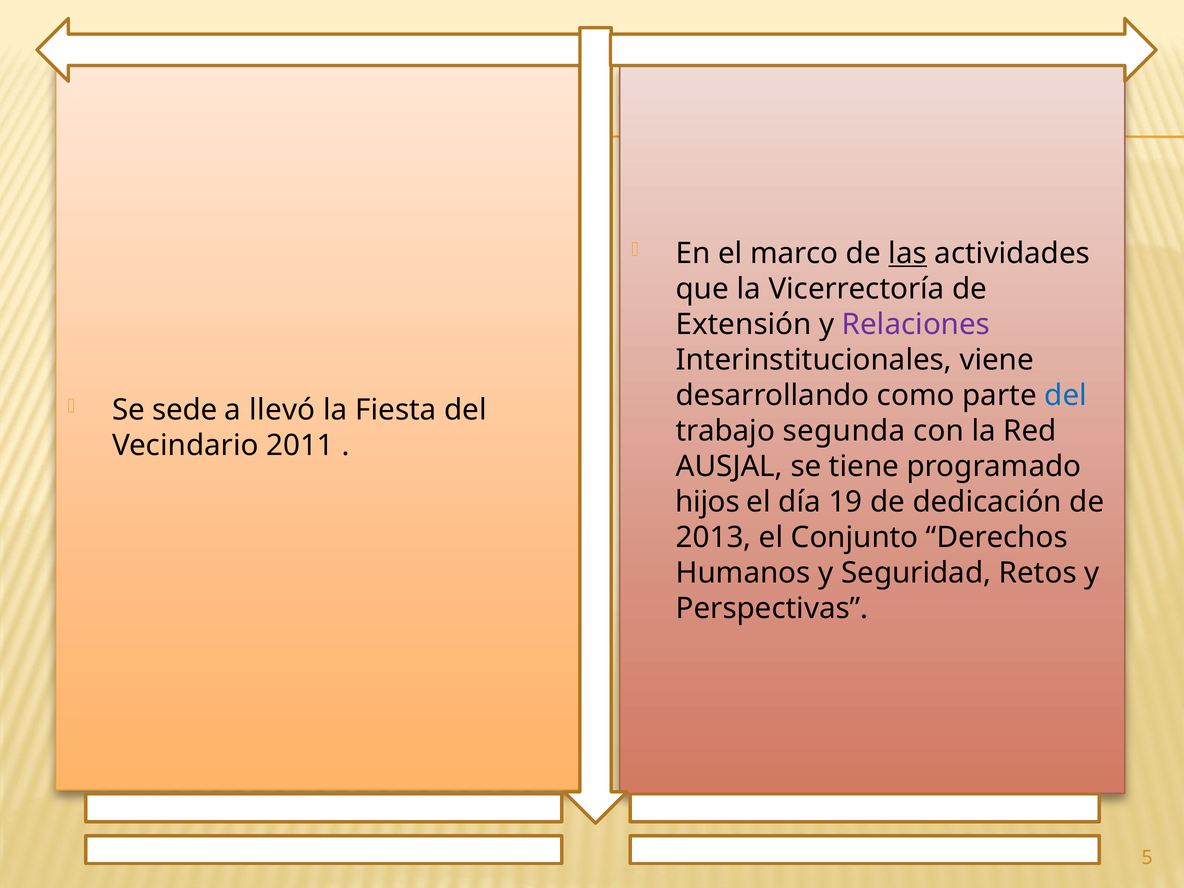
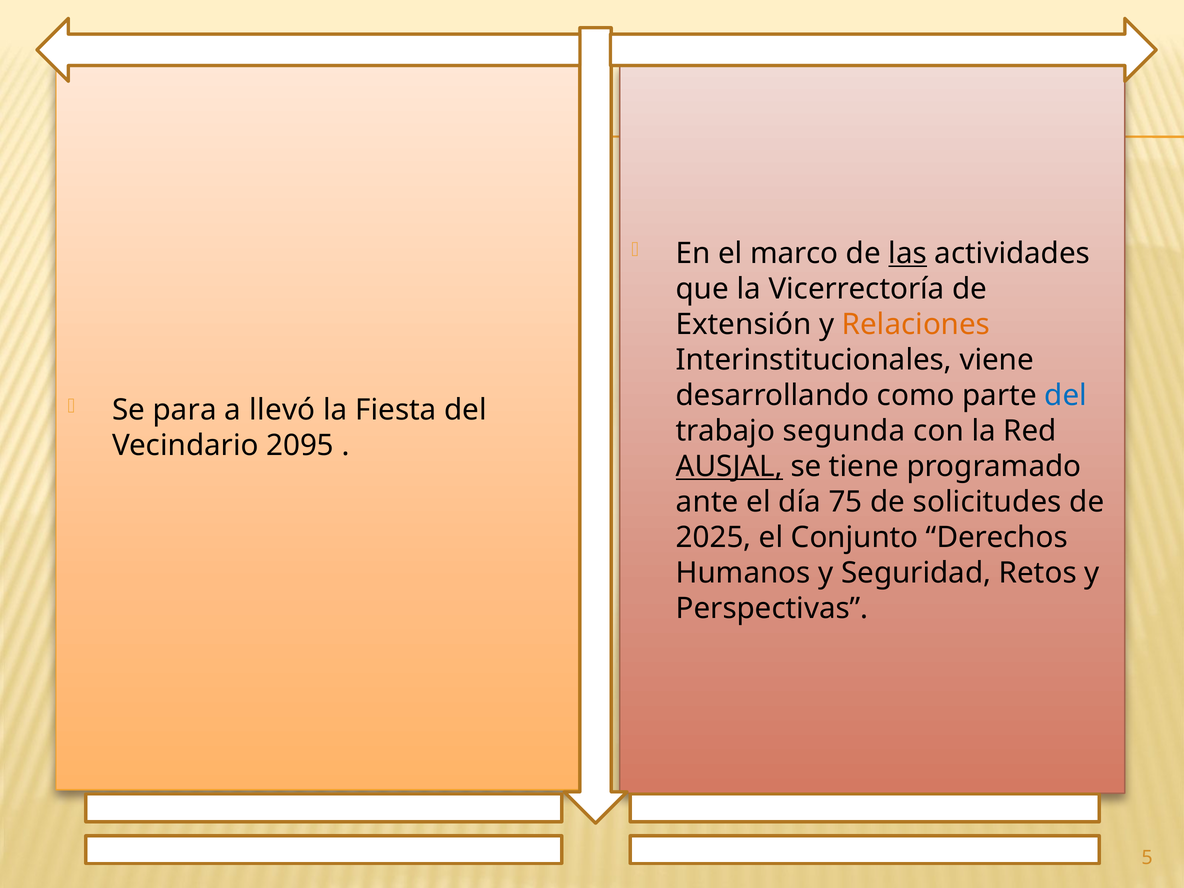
Relaciones colour: purple -> orange (916, 324)
sede: sede -> para (185, 410)
2011: 2011 -> 2095 (300, 445)
AUSJAL underline: none -> present (729, 467)
hijos: hijos -> ante (707, 502)
19: 19 -> 75 (845, 502)
dedicación: dedicación -> solicitudes (987, 502)
2013: 2013 -> 2025 (714, 538)
